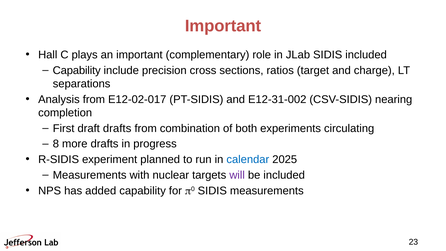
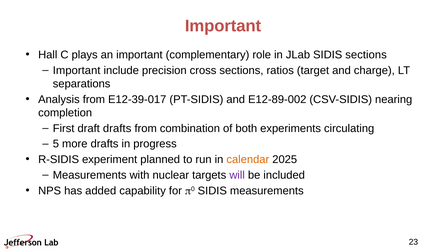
SIDIS included: included -> sections (366, 55)
Capability: Capability -> Important (77, 70)
E12-02-017: E12-02-017 -> E12-39-017 (137, 99)
E12-31-002: E12-31-002 -> E12-89-002 (277, 99)
8: 8 -> 5 (56, 144)
calendar colour: blue -> orange (248, 160)
